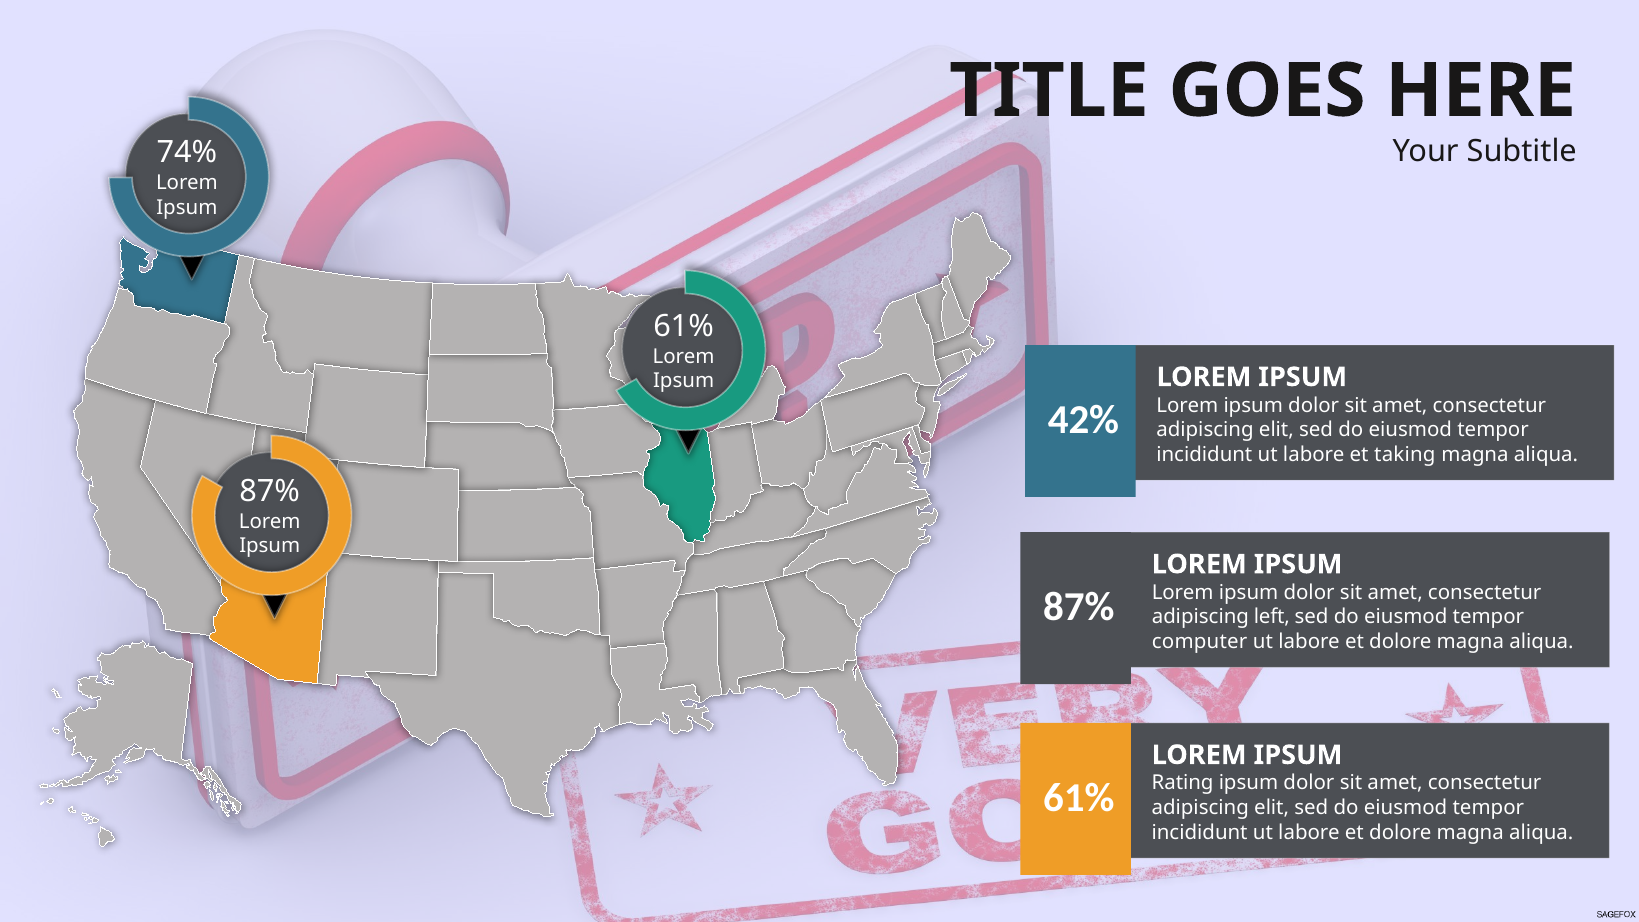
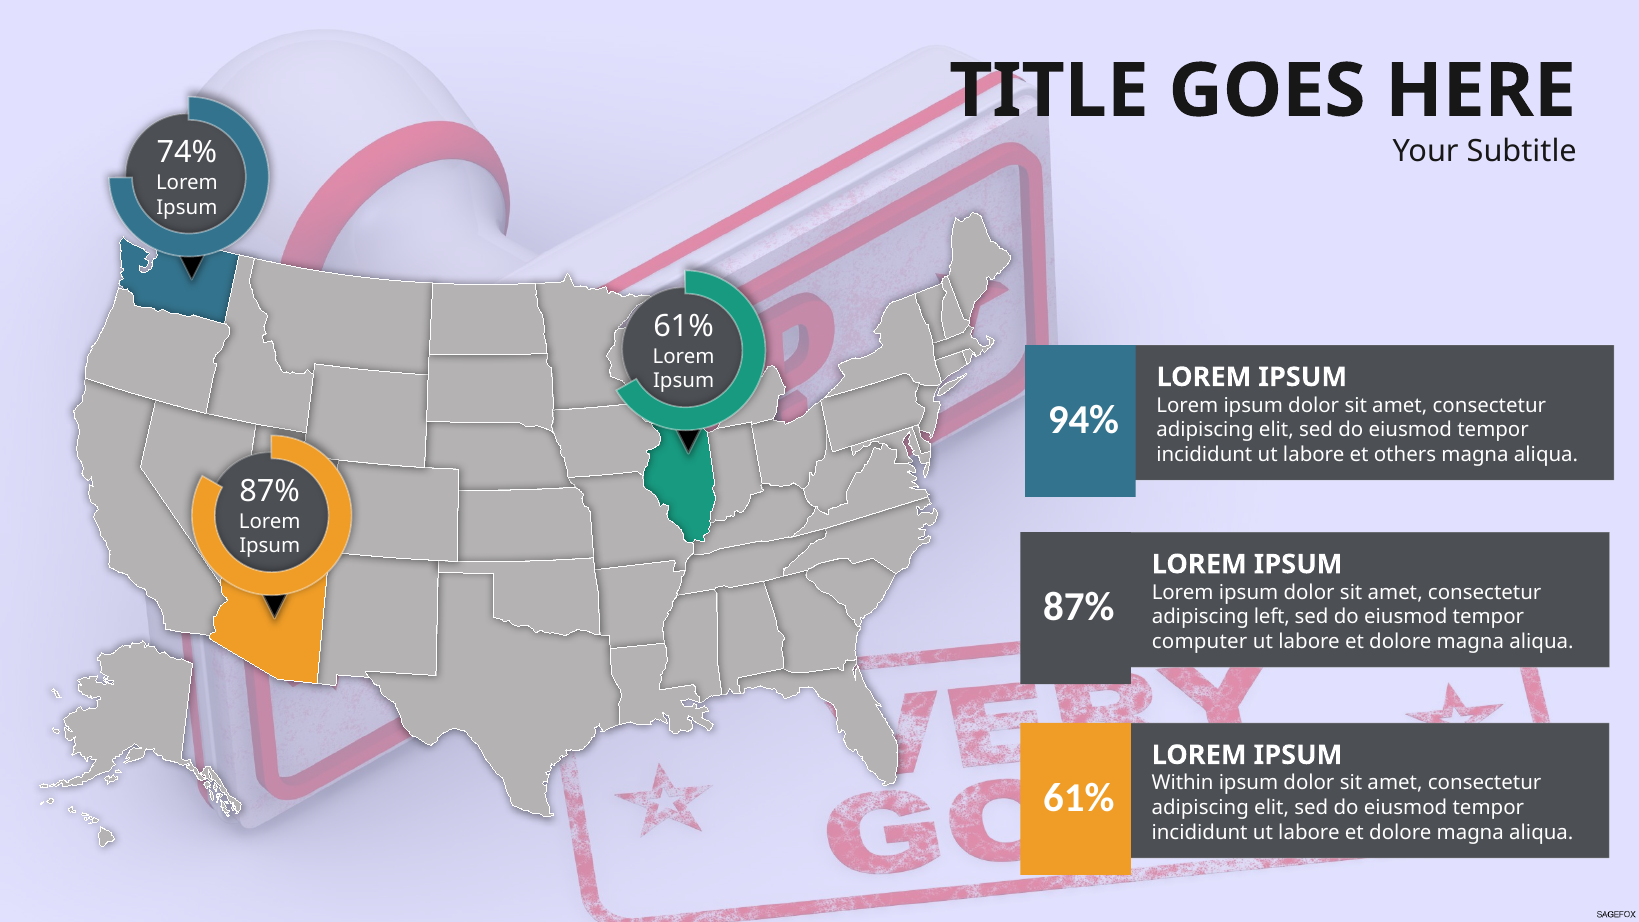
42%: 42% -> 94% (1083, 420)
taking: taking -> others (1405, 454)
Rating: Rating -> Within (1183, 783)
